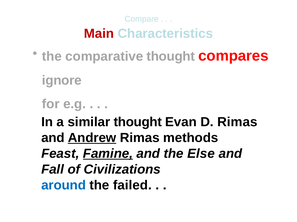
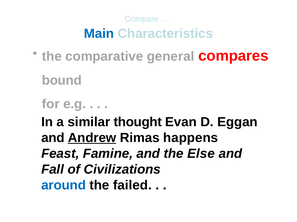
Main colour: red -> blue (99, 34)
comparative thought: thought -> general (171, 57)
ignore: ignore -> bound (62, 81)
D Rimas: Rimas -> Eggan (237, 122)
methods: methods -> happens (191, 138)
Famine underline: present -> none (108, 154)
